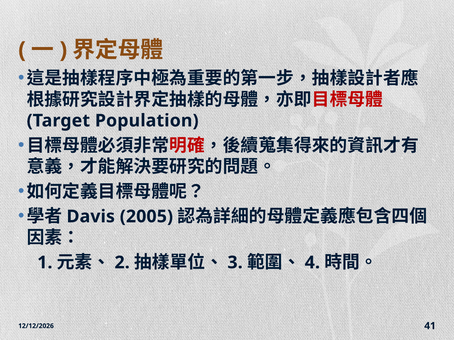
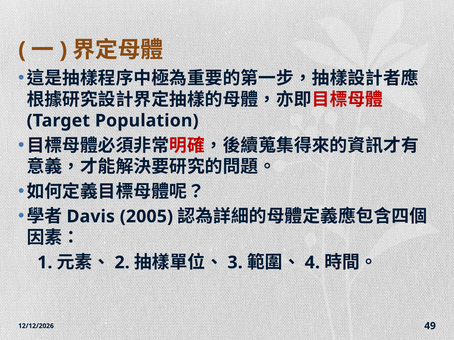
41: 41 -> 49 (430, 326)
